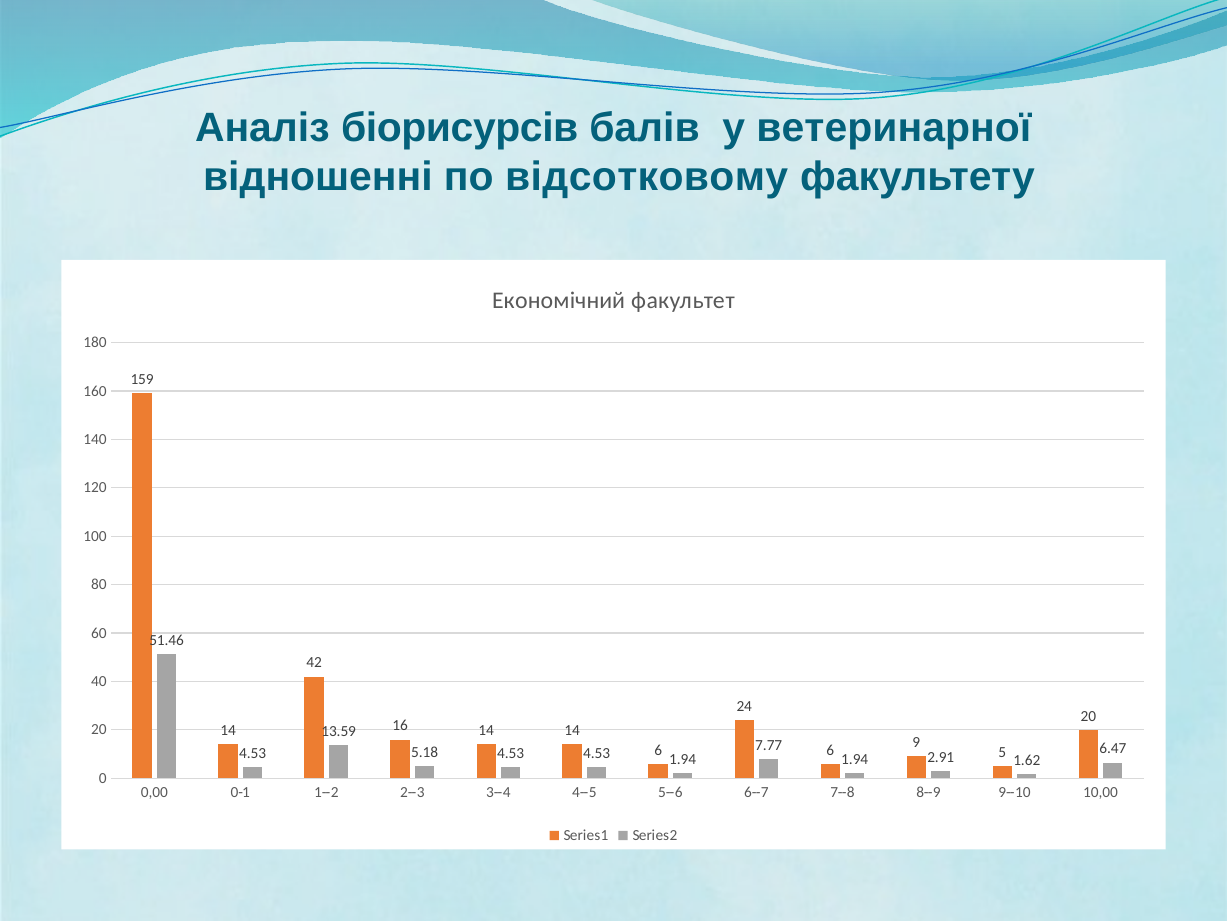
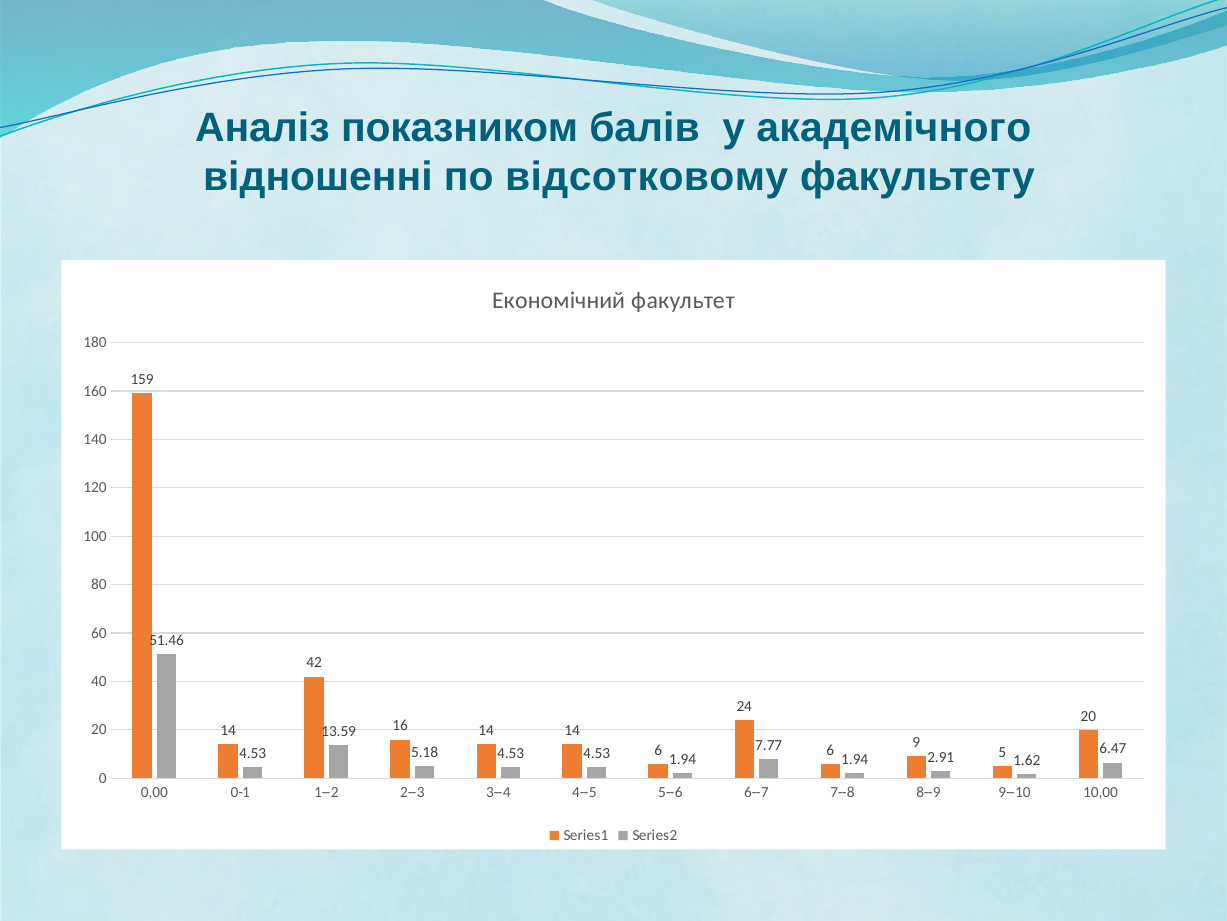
біорисурсів: біорисурсів -> показником (460, 128)
ветеринарної: ветеринарної -> академічного (894, 128)
